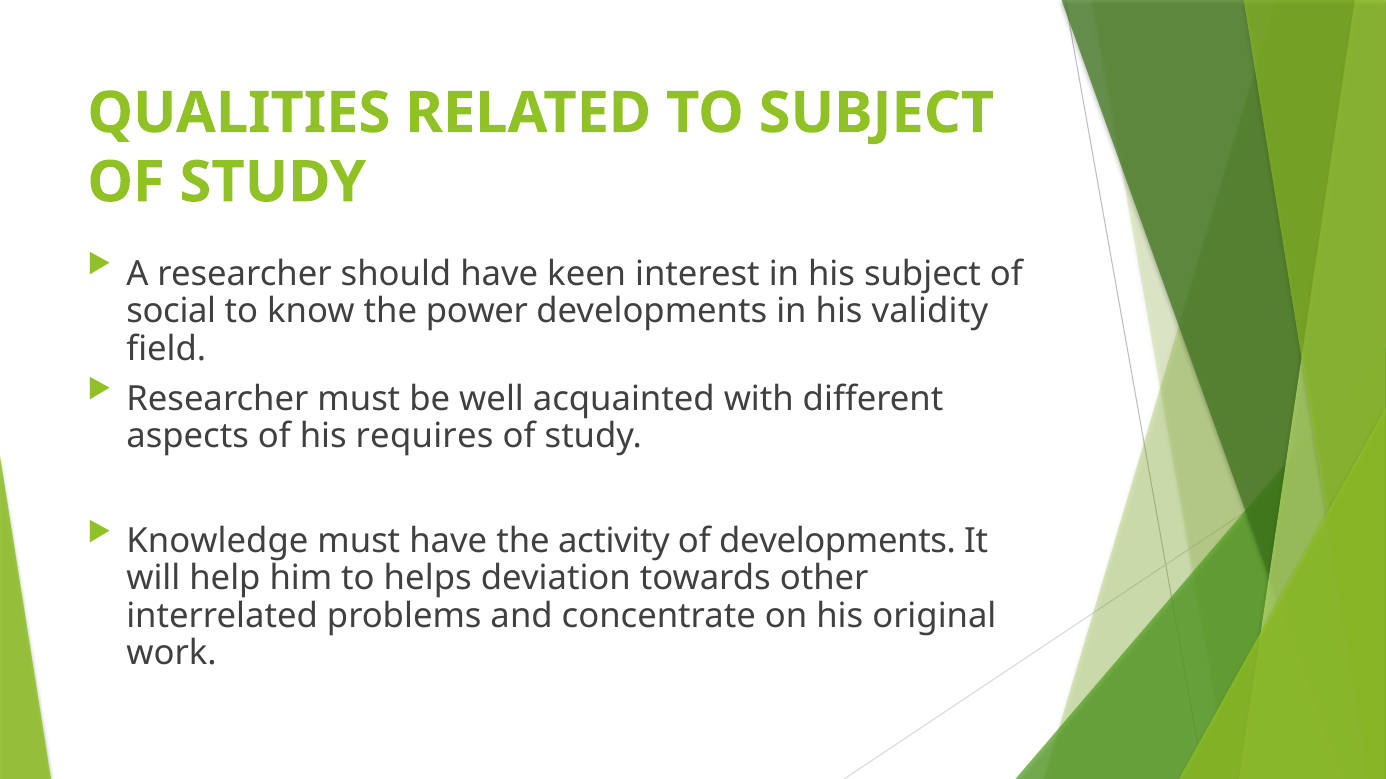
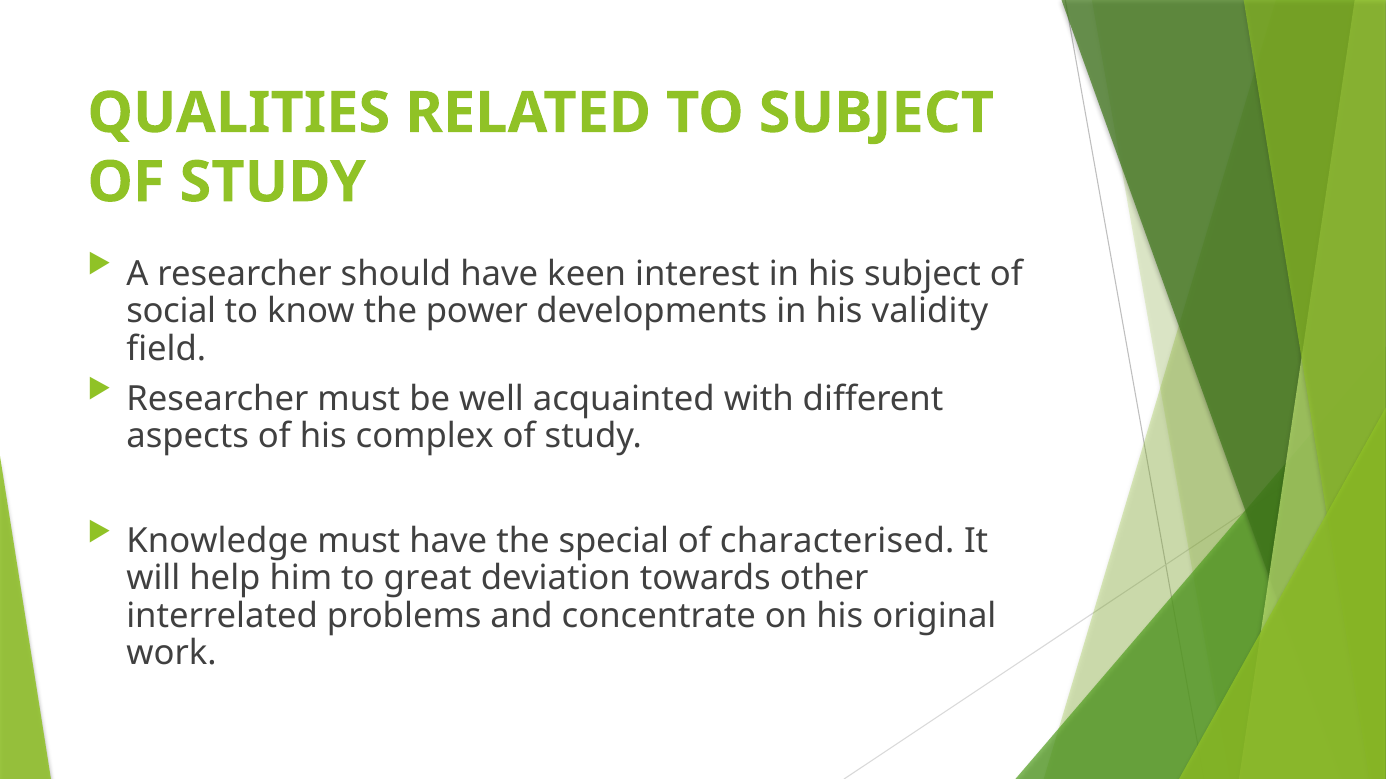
requires: requires -> complex (425, 437)
activity: activity -> special (614, 542)
of developments: developments -> characterised (837, 542)
helps: helps -> great (428, 579)
